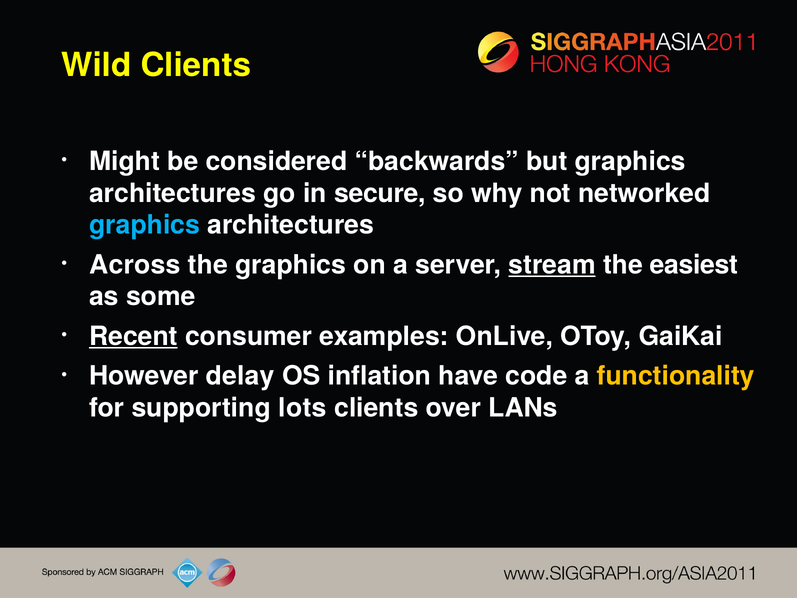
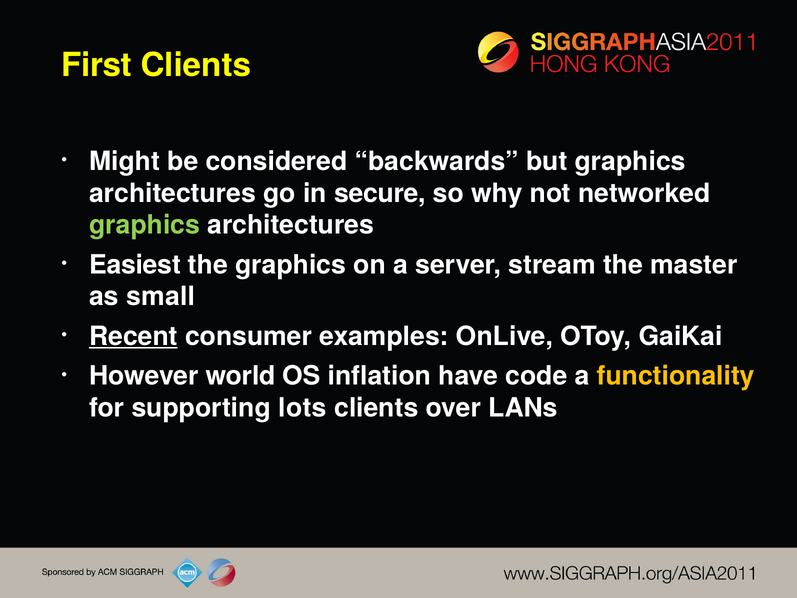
Wild: Wild -> First (97, 65)
graphics colour: light blue -> light green (145, 225)
Across: Across -> Easiest (135, 265)
stream underline: present -> none (552, 265)
easiest: easiest -> master (694, 265)
some: some -> small (161, 297)
delay: delay -> world (240, 376)
